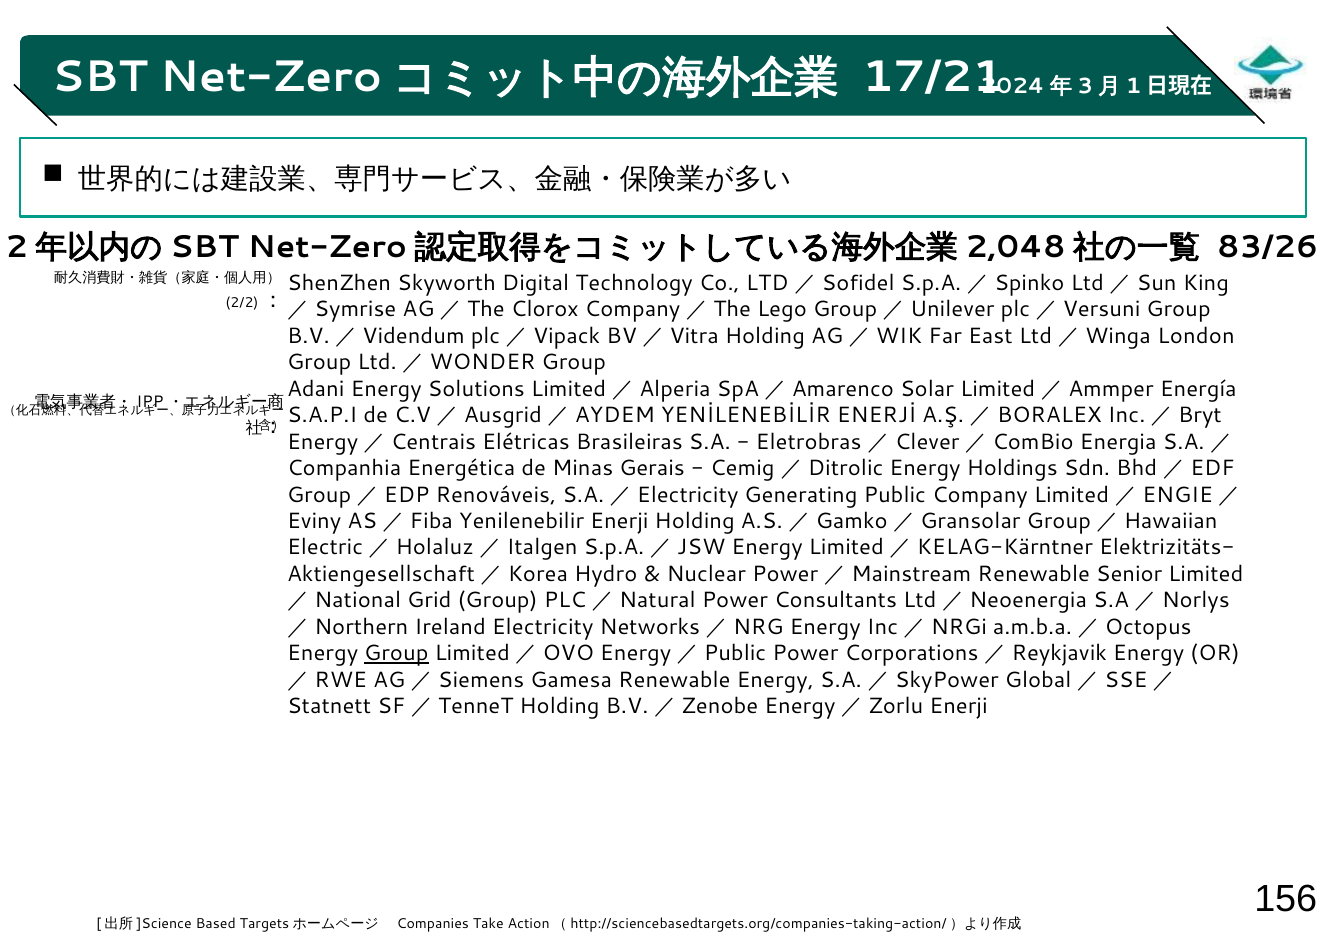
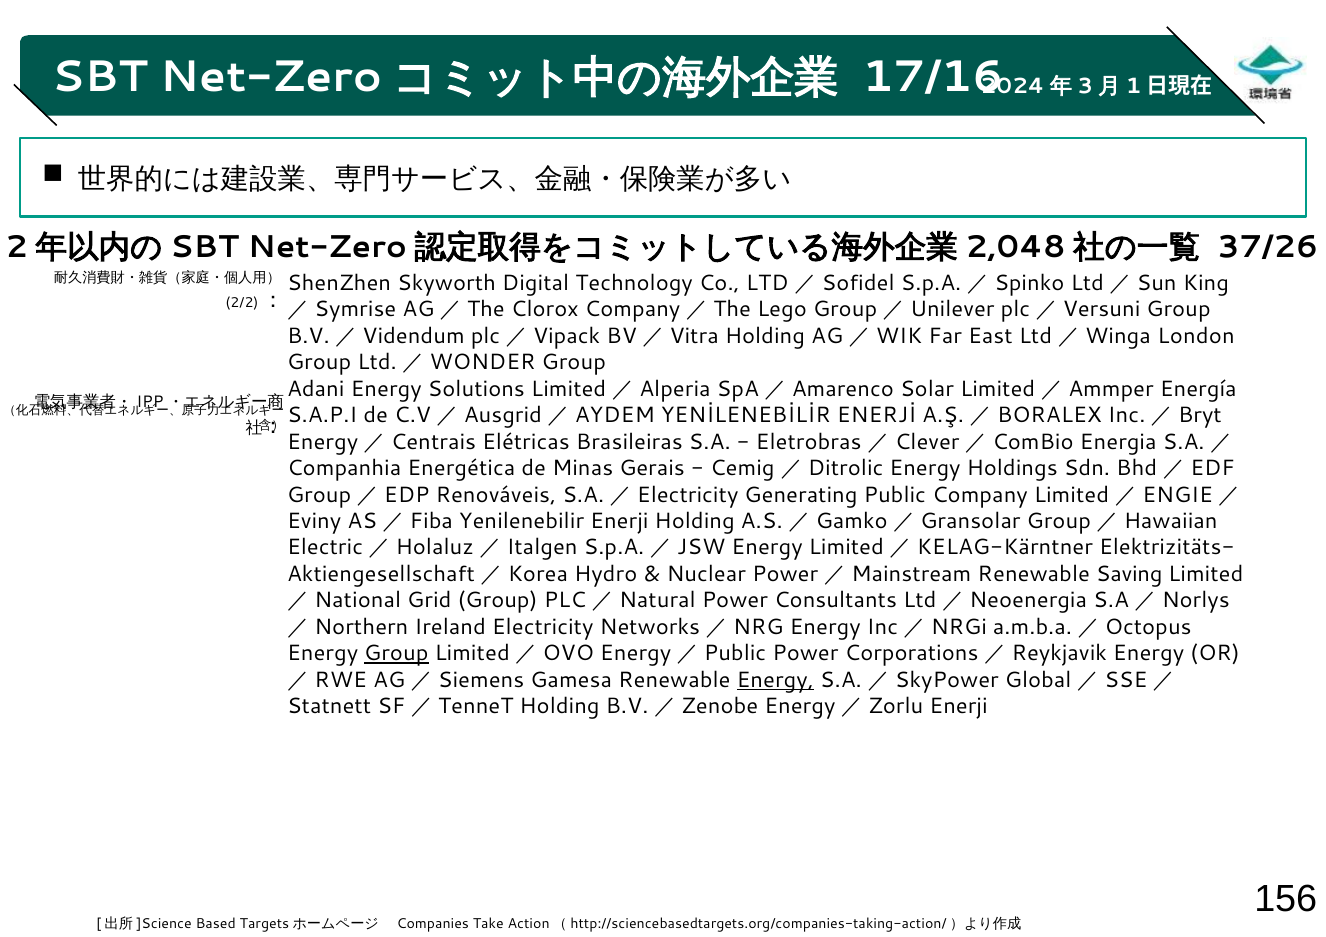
17/21: 17/21 -> 17/16 (933, 77)
83/26: 83/26 -> 37/26 (1268, 247)
Senior: Senior -> Saving (1129, 575)
Energy underline: none -> present (775, 680)
